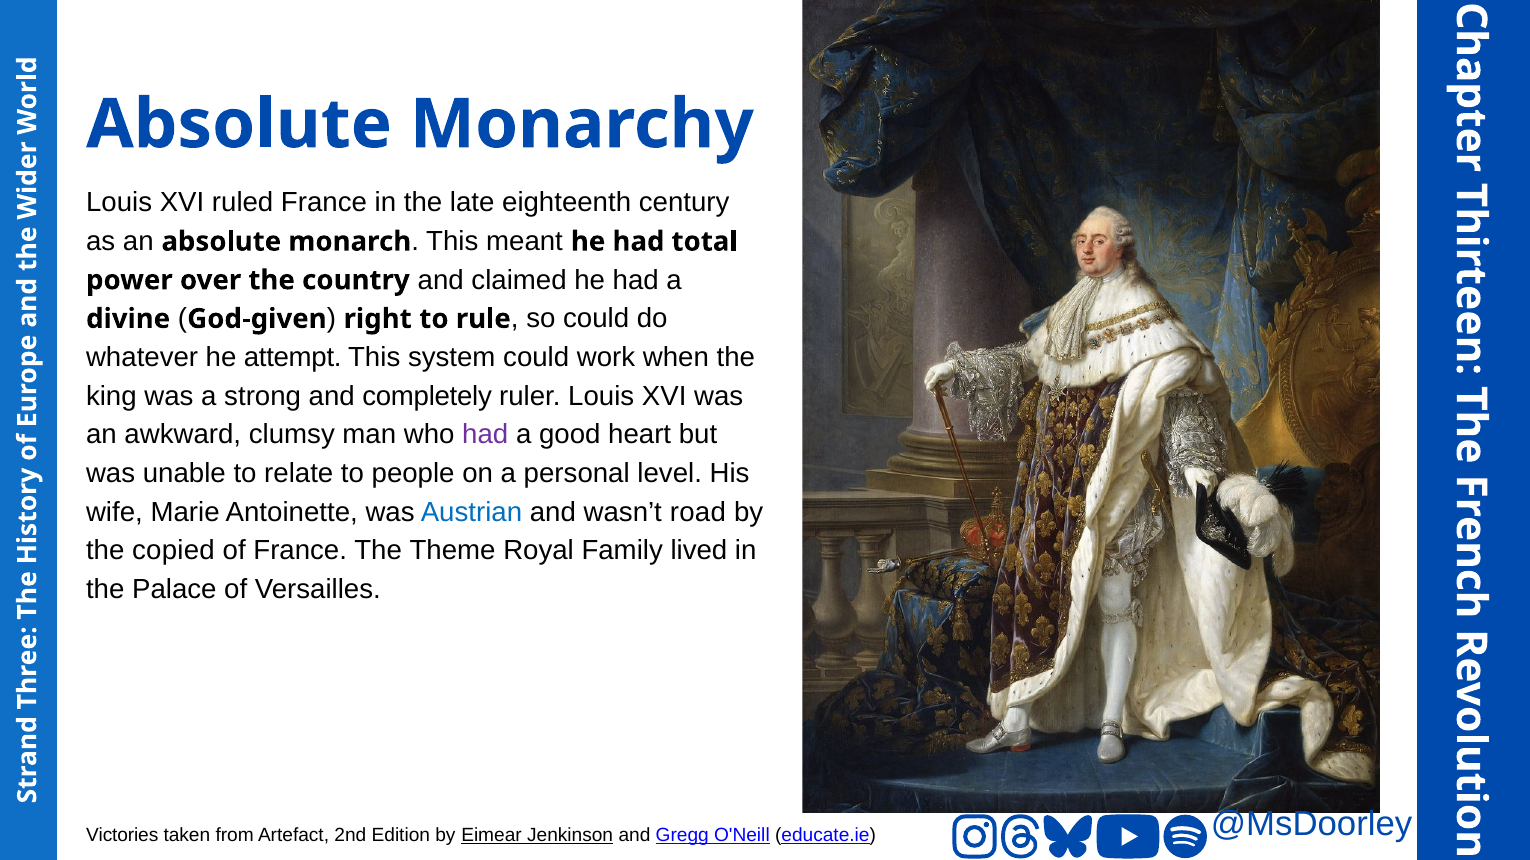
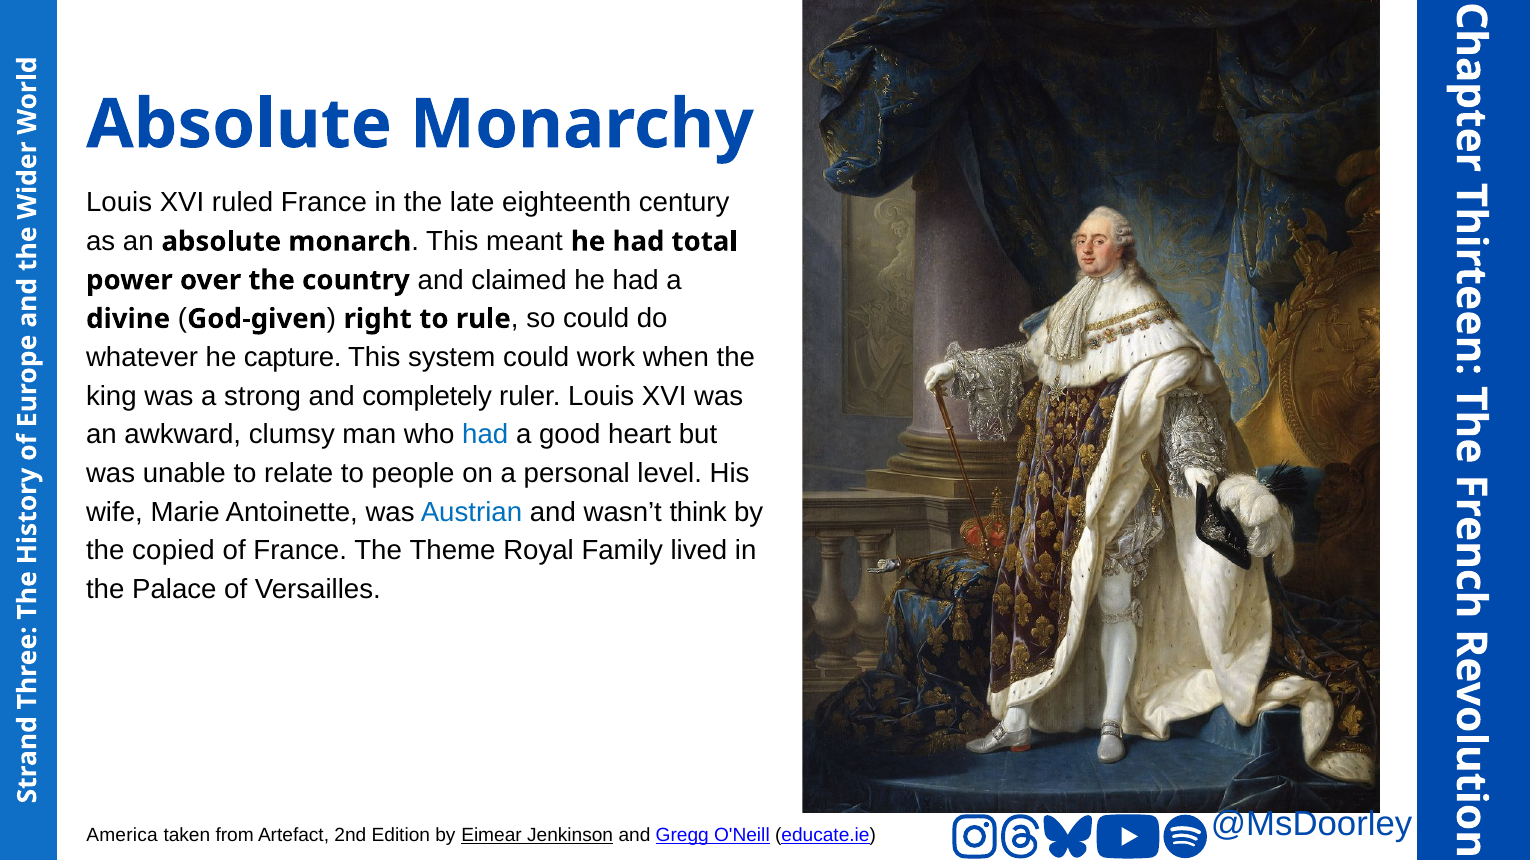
attempt: attempt -> capture (293, 358)
had colour: purple -> blue (485, 435)
road: road -> think (698, 512)
Victories: Victories -> America (122, 836)
